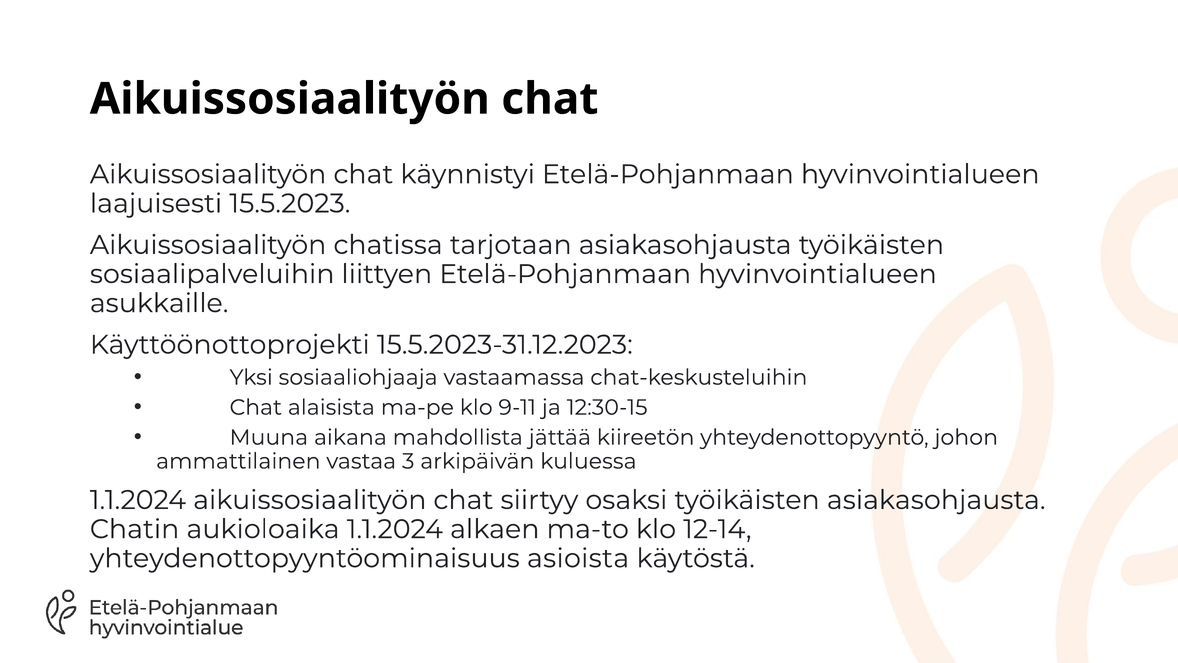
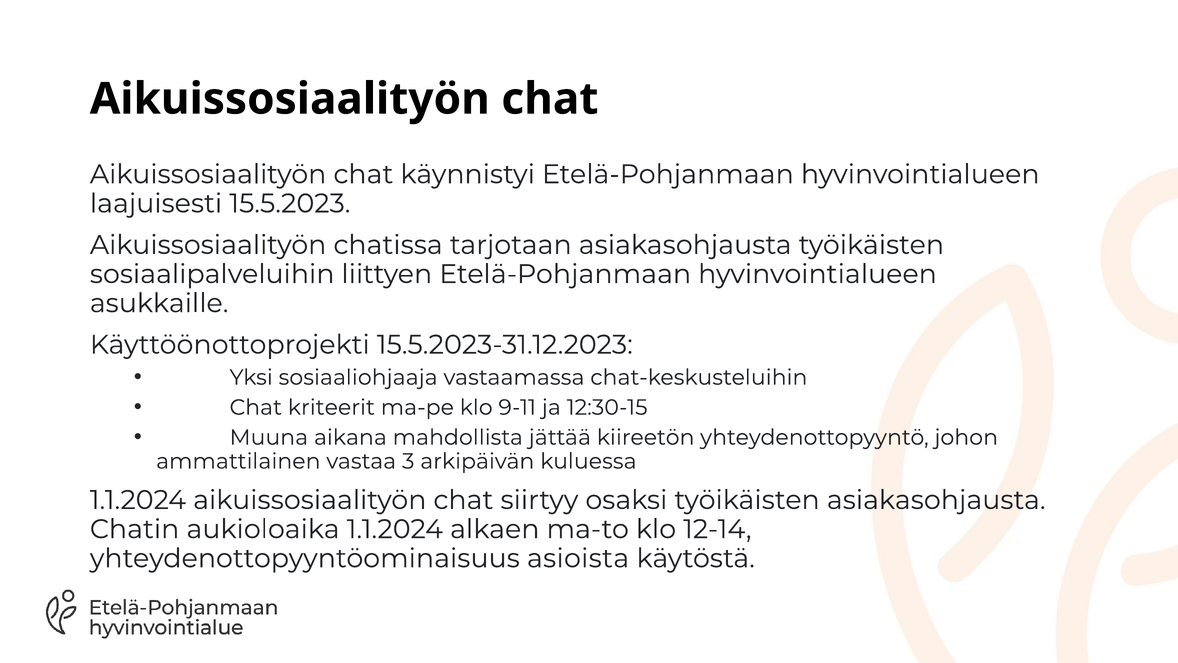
alaisista: alaisista -> kriteerit (331, 407)
